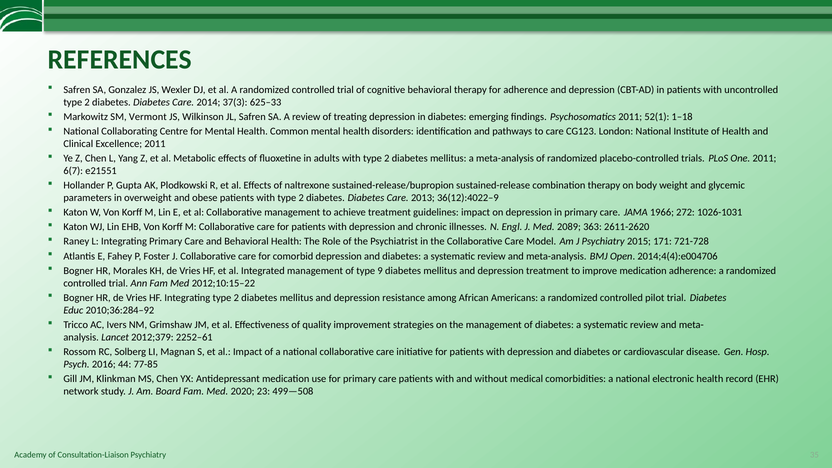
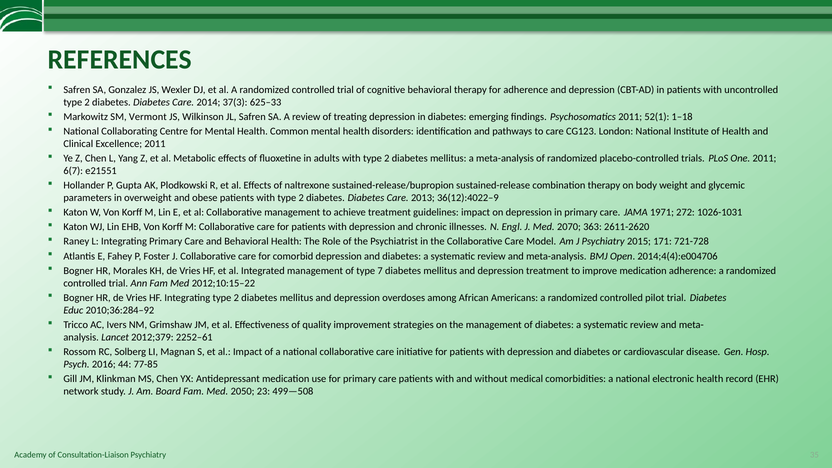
1966: 1966 -> 1971 (662, 212)
2089: 2089 -> 2070 (569, 227)
9: 9 -> 7 (380, 271)
resistance: resistance -> overdoses (404, 298)
2020: 2020 -> 2050 (243, 391)
